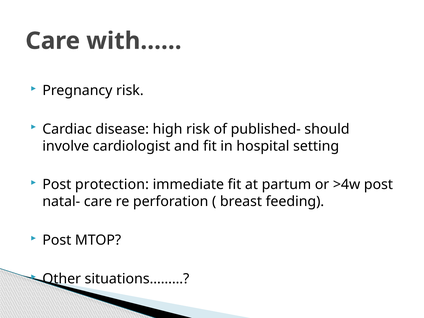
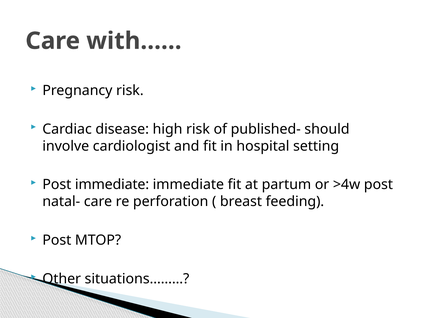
Post protection: protection -> immediate (112, 185)
